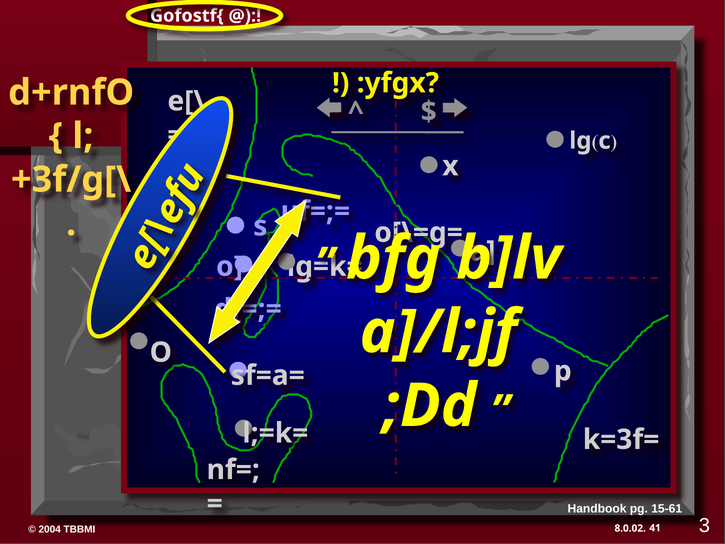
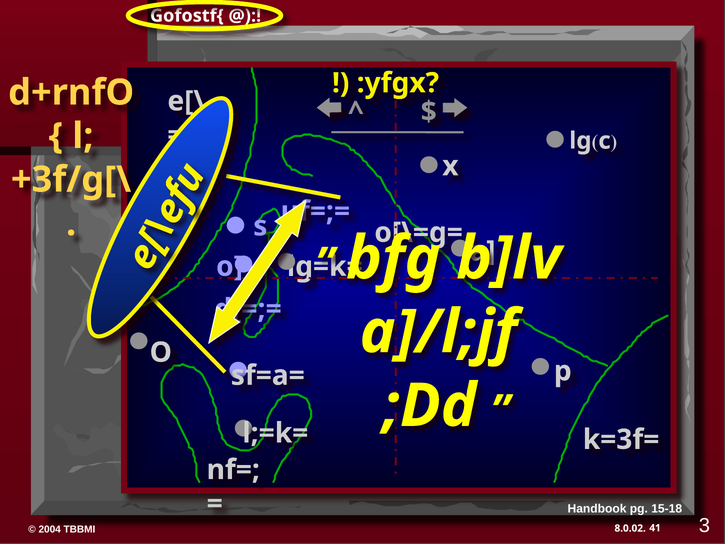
15-61: 15-61 -> 15-18 (667, 509)
